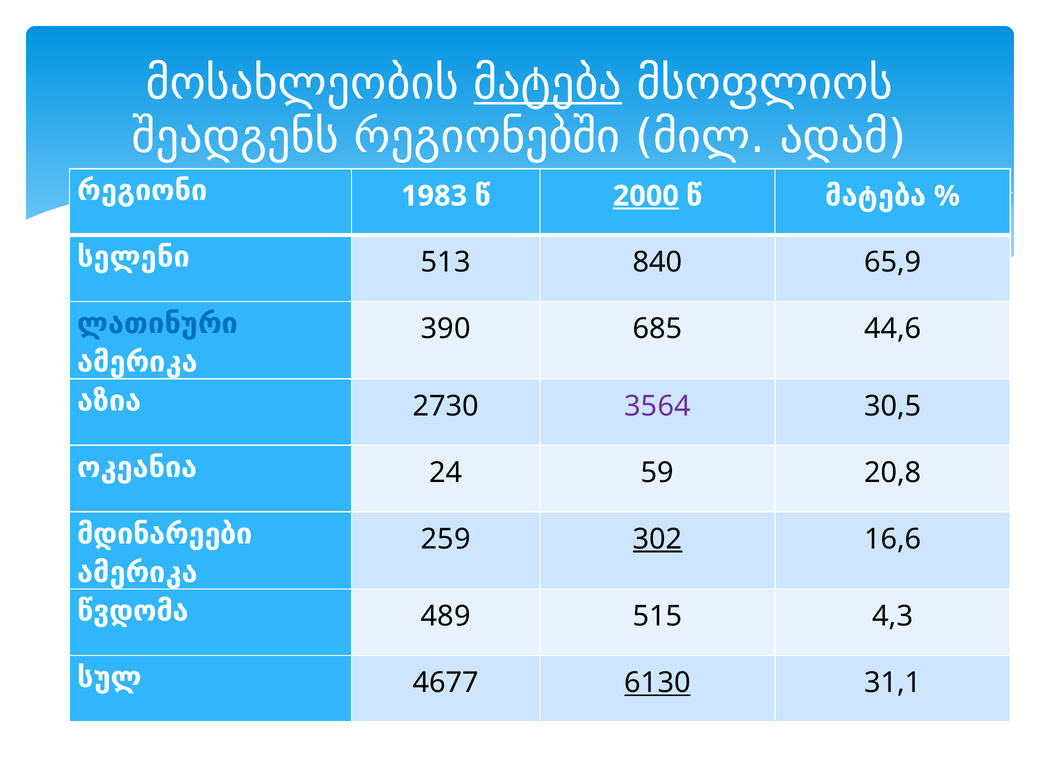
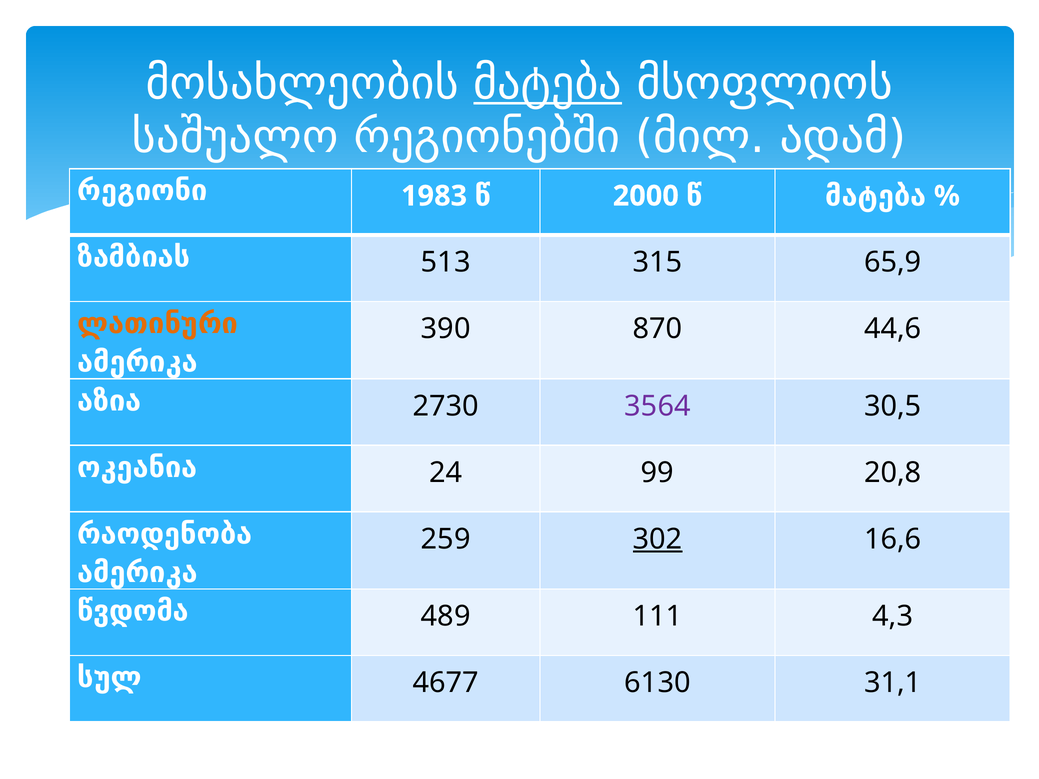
შეადგენს: შეადგენს -> საშუალო (235, 137)
2000 underline: present -> none (646, 196)
სელენი: სელენი -> ზამბიას (134, 258)
840: 840 -> 315 (658, 263)
ლათინური colour: blue -> orange (158, 324)
685: 685 -> 870 (658, 329)
59: 59 -> 99 (657, 473)
მდინარეები: მდინარეები -> რაოდენობა (165, 534)
515: 515 -> 111 (658, 616)
6130 underline: present -> none (658, 683)
